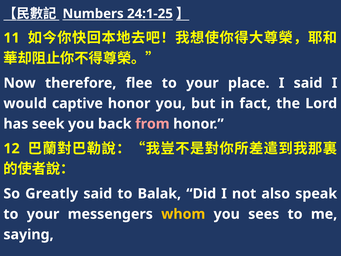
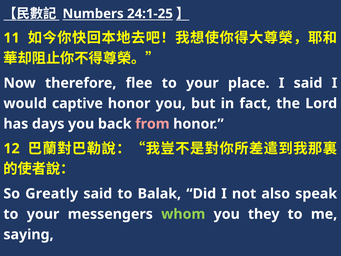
seek: seek -> days (48, 124)
whom colour: yellow -> light green (183, 214)
sees: sees -> they (264, 214)
